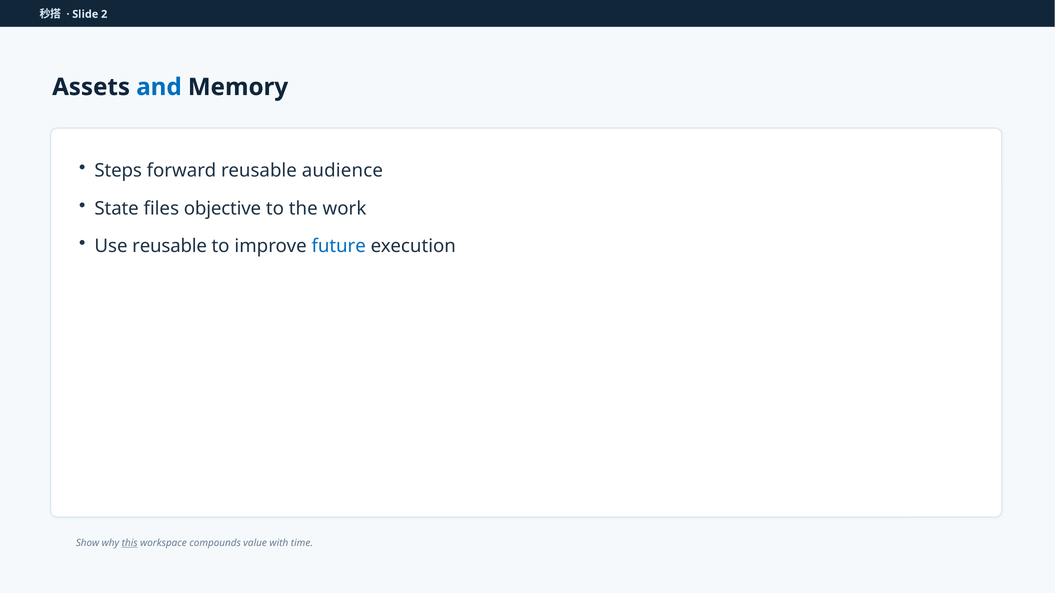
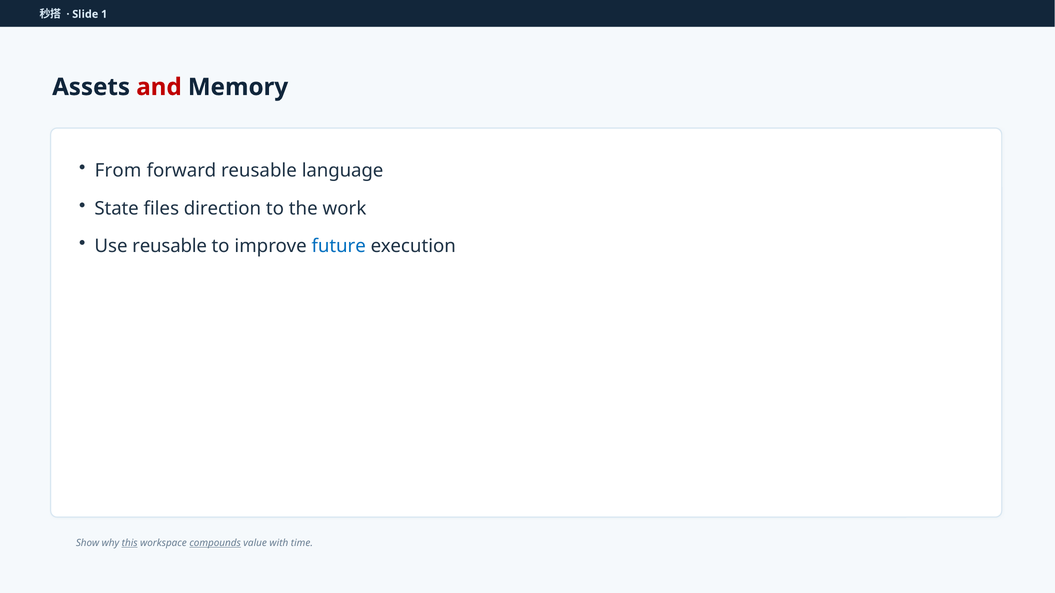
2: 2 -> 1 (104, 14)
and colour: blue -> red (159, 87)
Steps: Steps -> From (118, 171)
audience: audience -> language (343, 171)
objective: objective -> direction (222, 209)
compounds underline: none -> present (215, 543)
